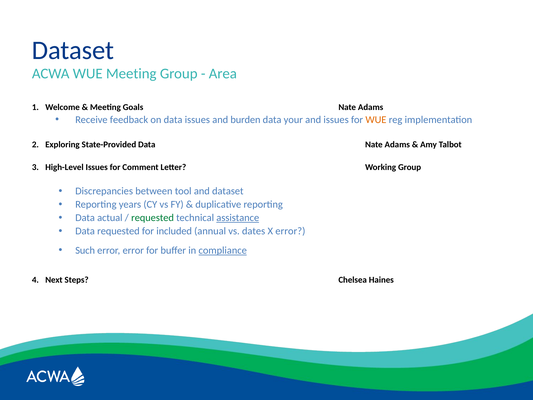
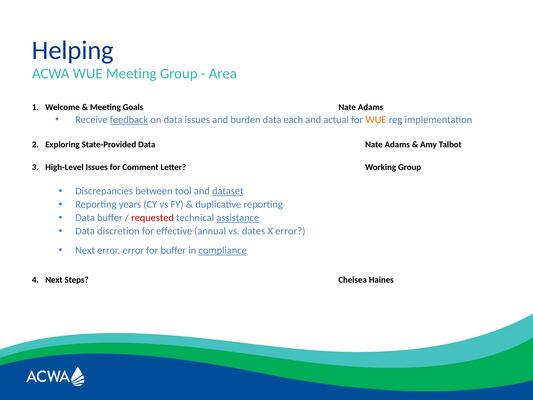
Dataset: Dataset -> Helping (73, 50)
feedback underline: none -> present (129, 120)
your: your -> each (293, 120)
and issues: issues -> actual (336, 120)
dataset underline: none -> present (228, 191)
Data actual: actual -> buffer (110, 218)
requested colour: green -> red (153, 218)
Data requested: requested -> discretion (118, 231)
included: included -> effective (174, 231)
Such: Such -> Next (85, 250)
